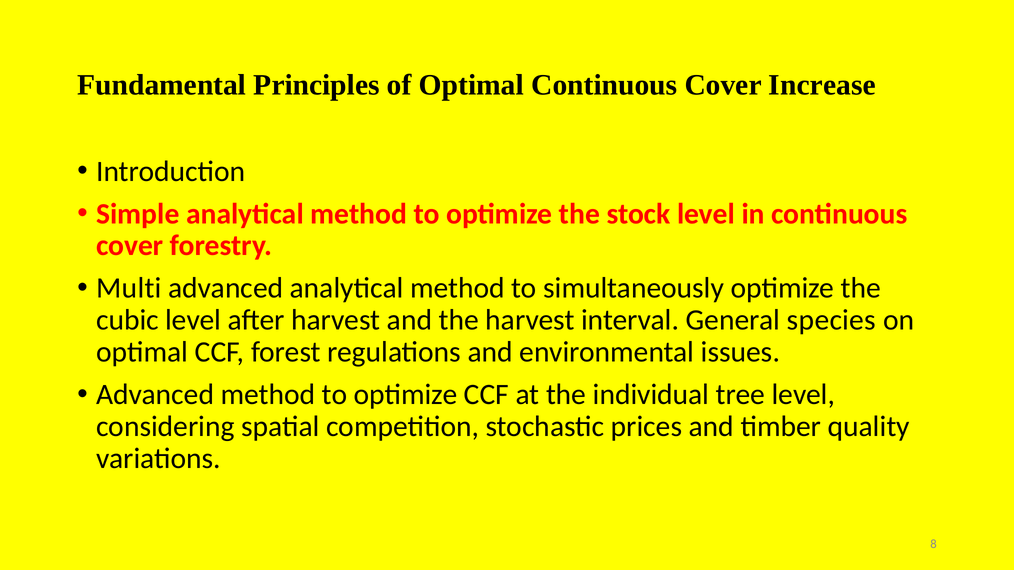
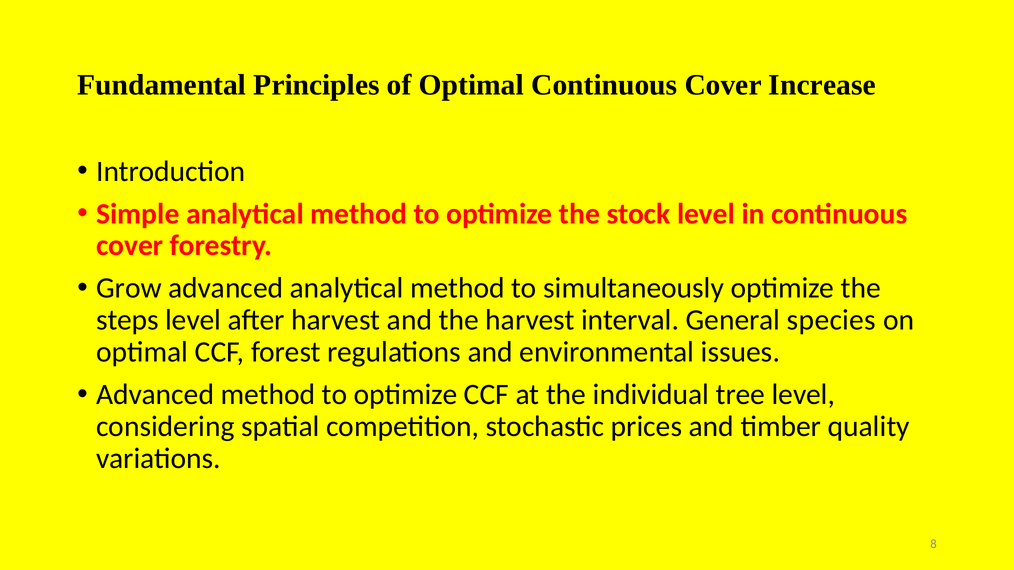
Multi: Multi -> Grow (129, 288)
cubic: cubic -> steps (128, 320)
